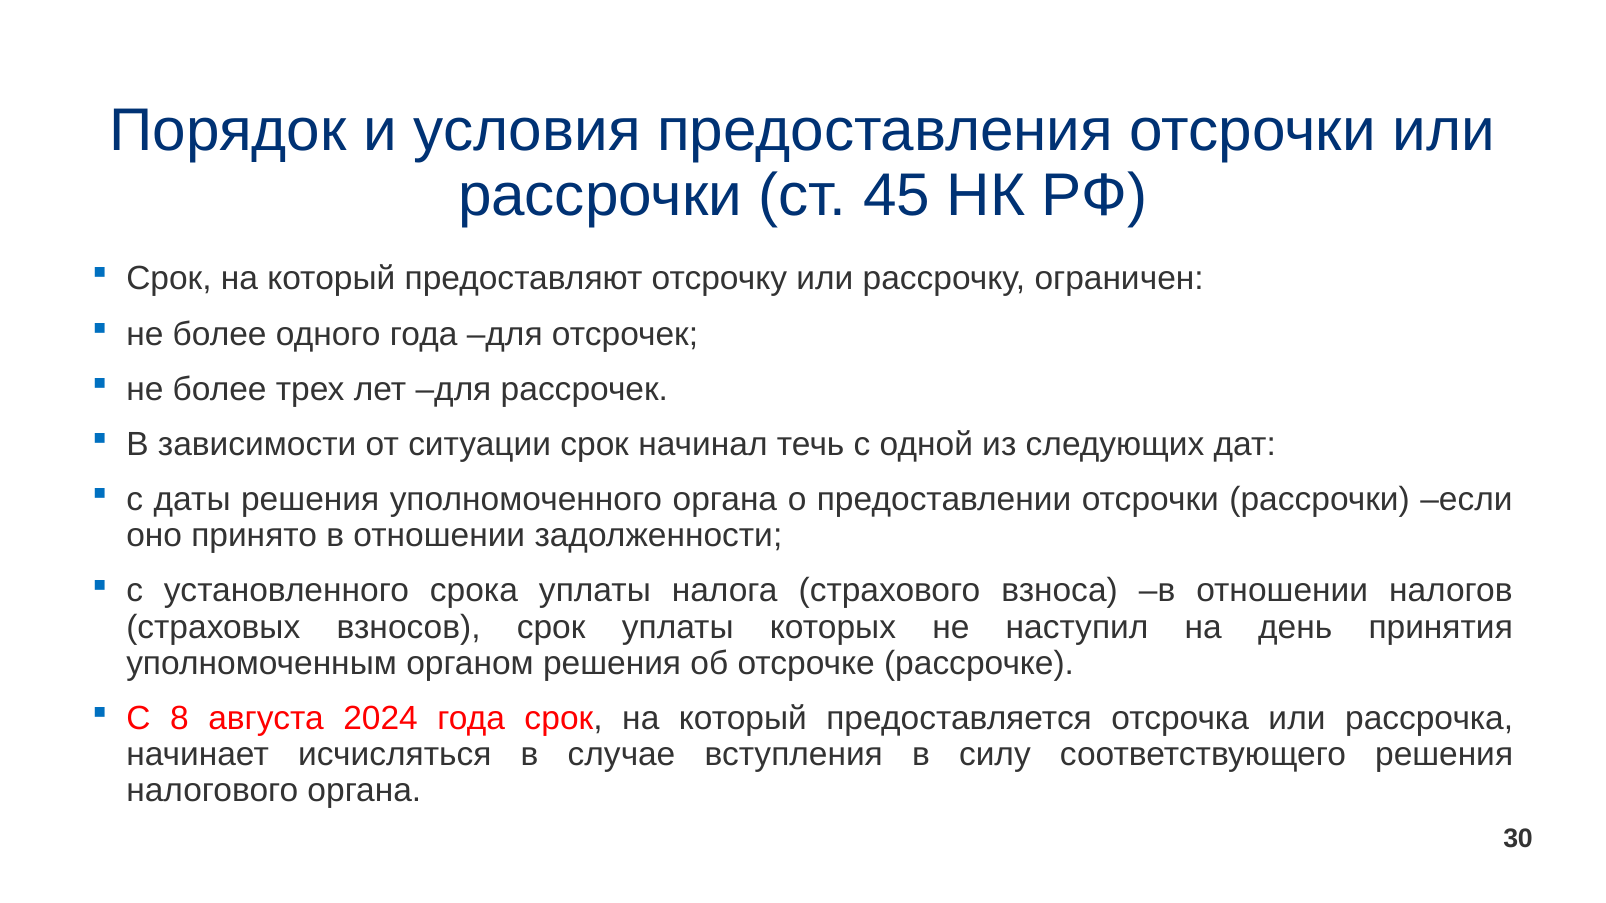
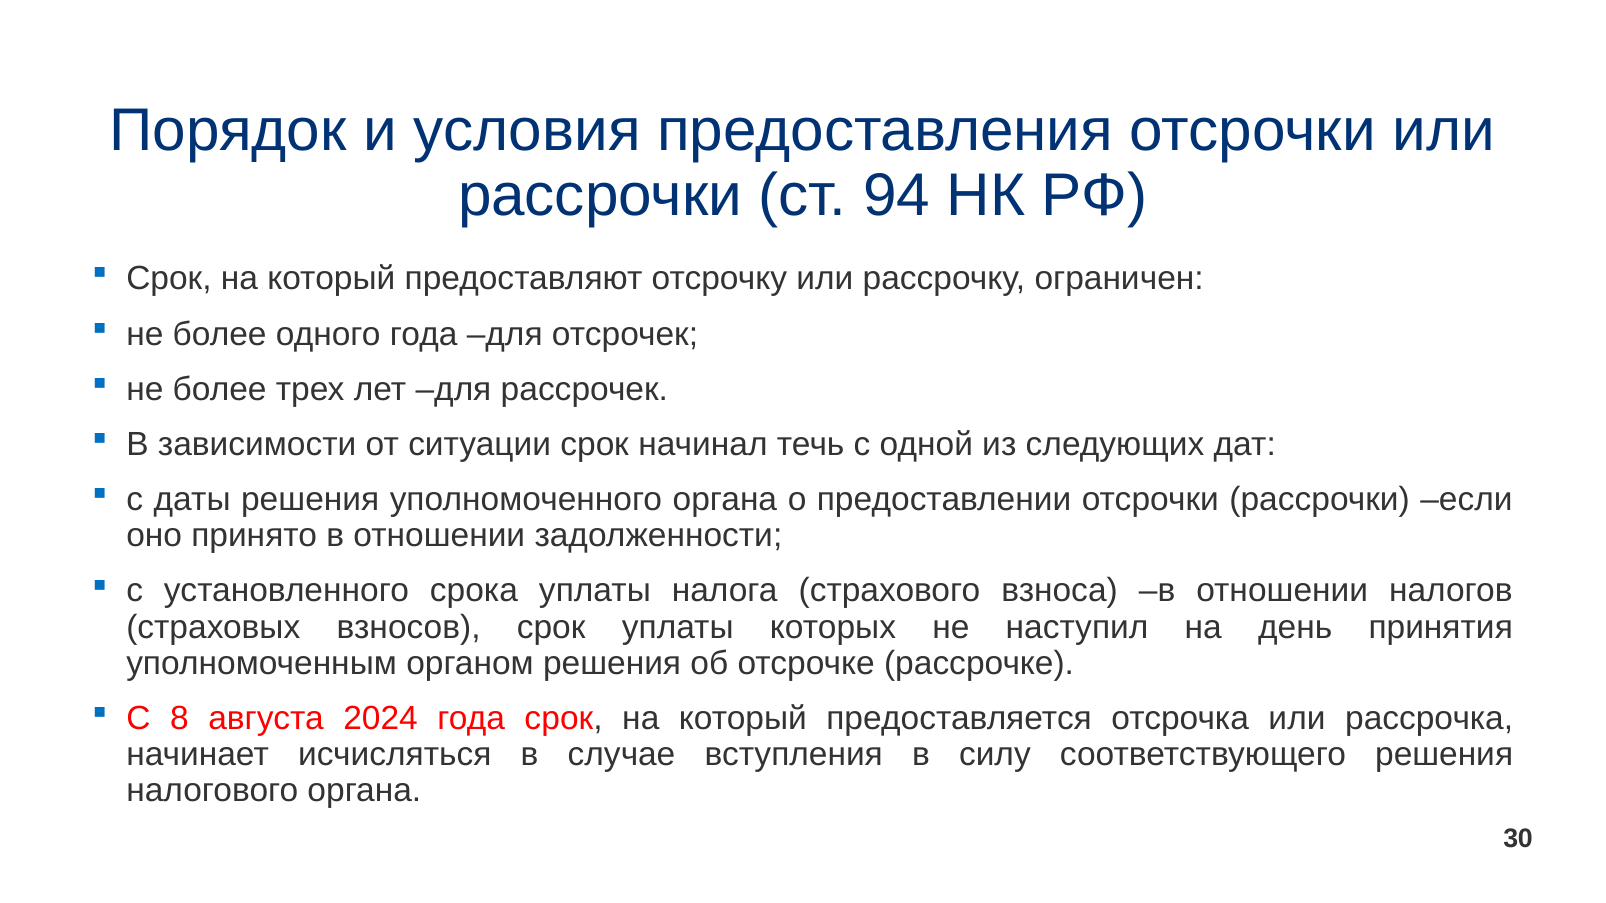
45: 45 -> 94 (897, 196)
